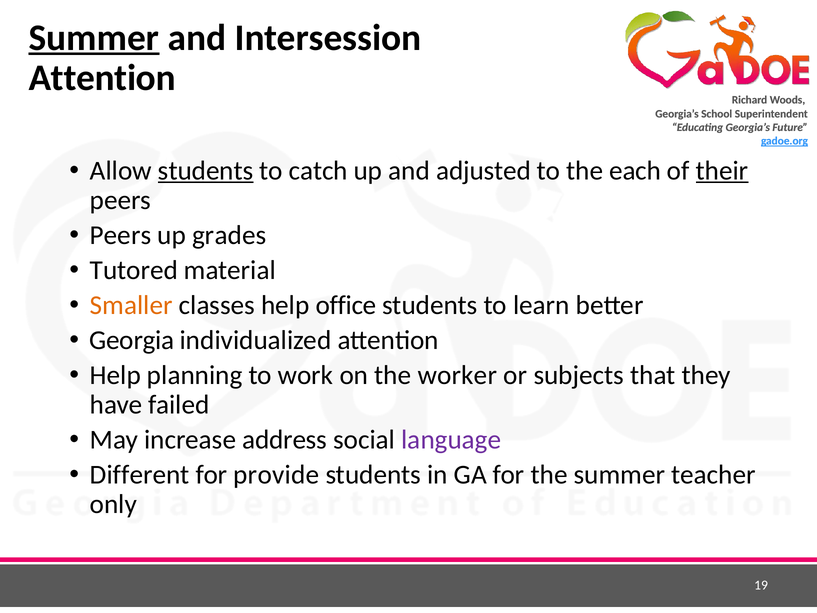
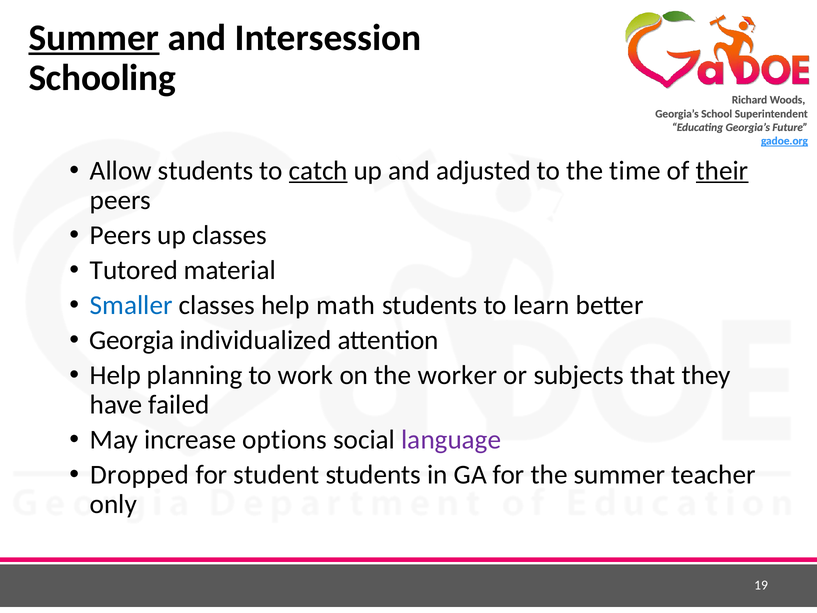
Attention: Attention -> Schooling (102, 78)
students underline: present -> none (206, 171)
catch underline: none -> present (318, 171)
each: each -> time (635, 171)
up grades: grades -> classes (229, 235)
Smaller colour: orange -> blue (131, 305)
office: office -> math (346, 305)
address: address -> options (284, 440)
Different: Different -> Dropped (140, 475)
provide: provide -> student (276, 475)
